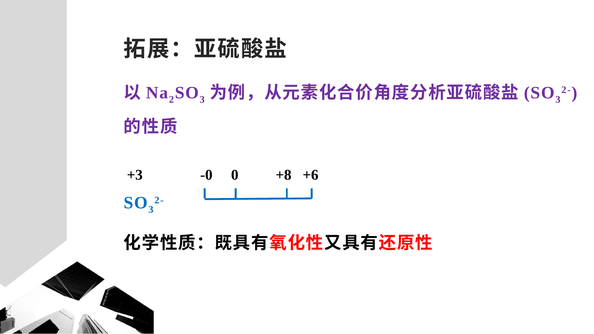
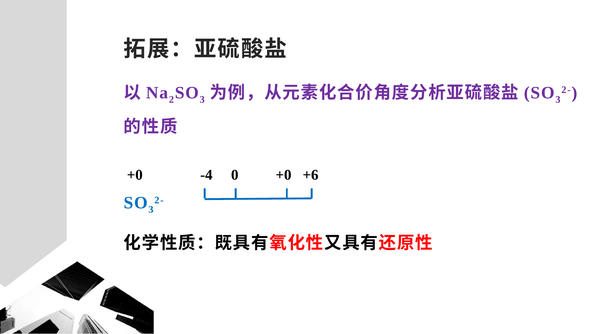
+3: +3 -> +0 (135, 175)
-0: -0 -> -4 (206, 175)
0 +8: +8 -> +0 (284, 175)
